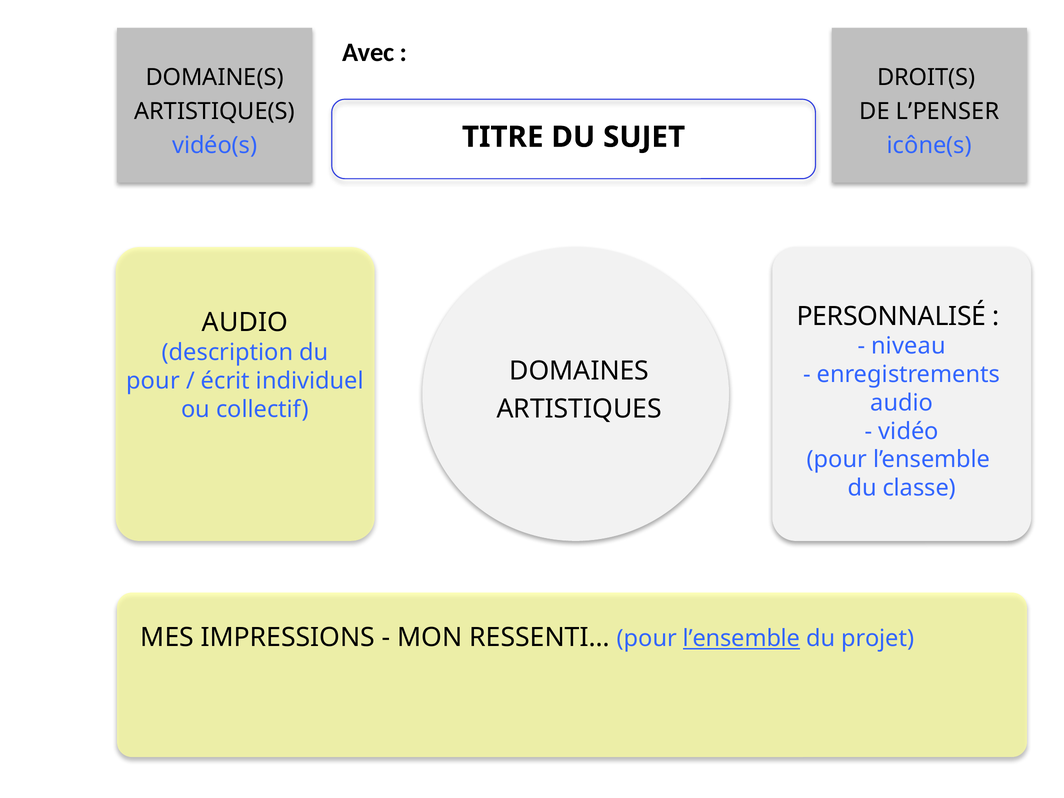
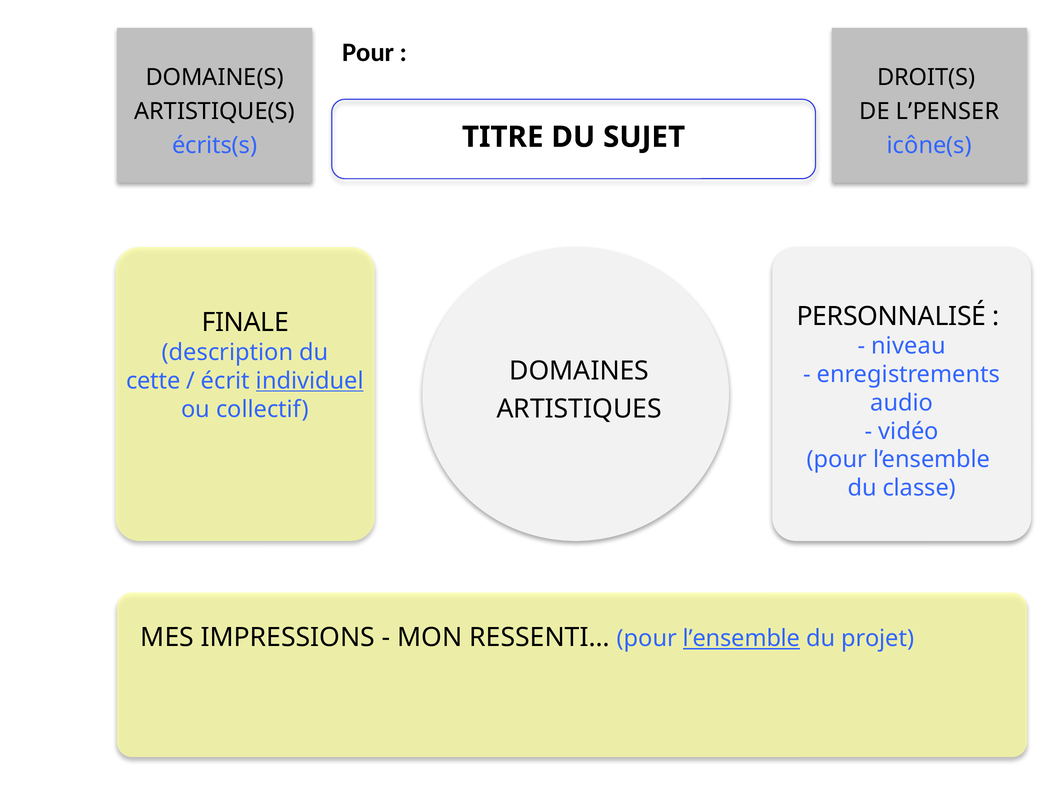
Avec: Avec -> Pour (368, 52)
vidéo(s: vidéo(s -> écrits(s (215, 145)
AUDIO: AUDIO -> FINALE (245, 323)
pour: pour -> cette (153, 381)
individuel underline: none -> present (310, 381)
